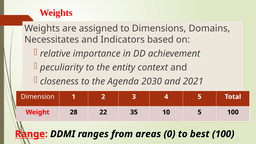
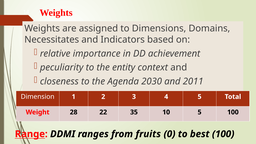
2021: 2021 -> 2011 (193, 81)
areas: areas -> fruits (148, 134)
